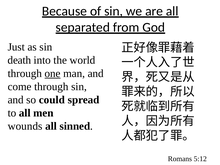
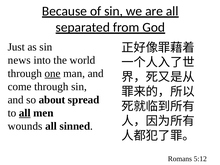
death: death -> news (19, 60)
could: could -> about (52, 100)
all underline: none -> present (25, 113)
